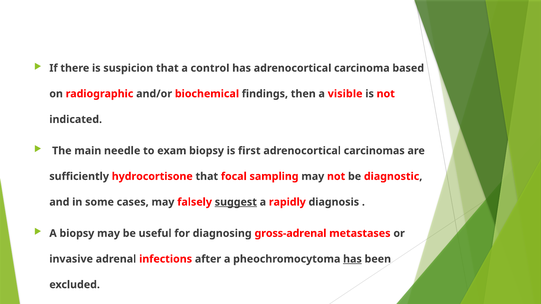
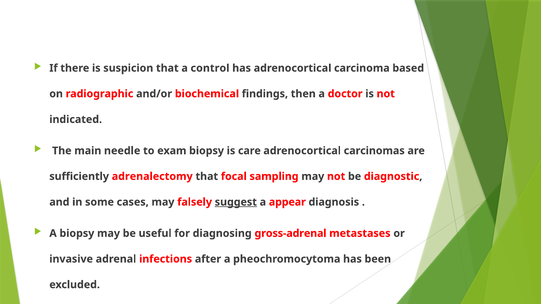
visible: visible -> doctor (345, 94)
first: first -> care (249, 151)
hydrocortisone: hydrocortisone -> adrenalectomy (152, 177)
rapidly: rapidly -> appear (287, 202)
has underline: present -> none (352, 259)
